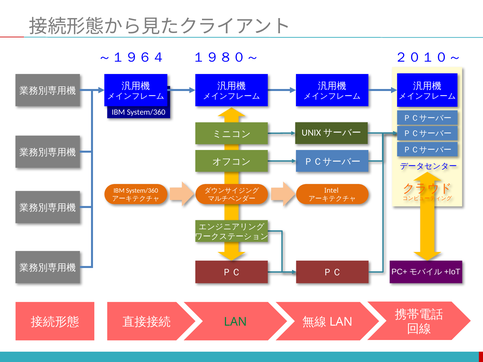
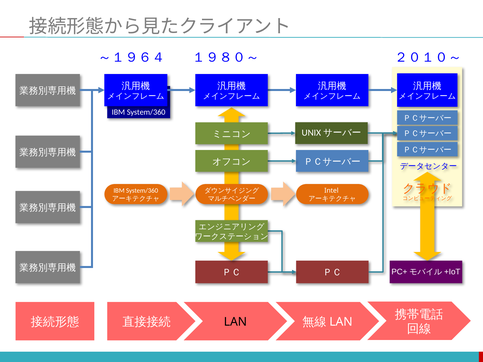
LAN colour: green -> black (235, 322)
